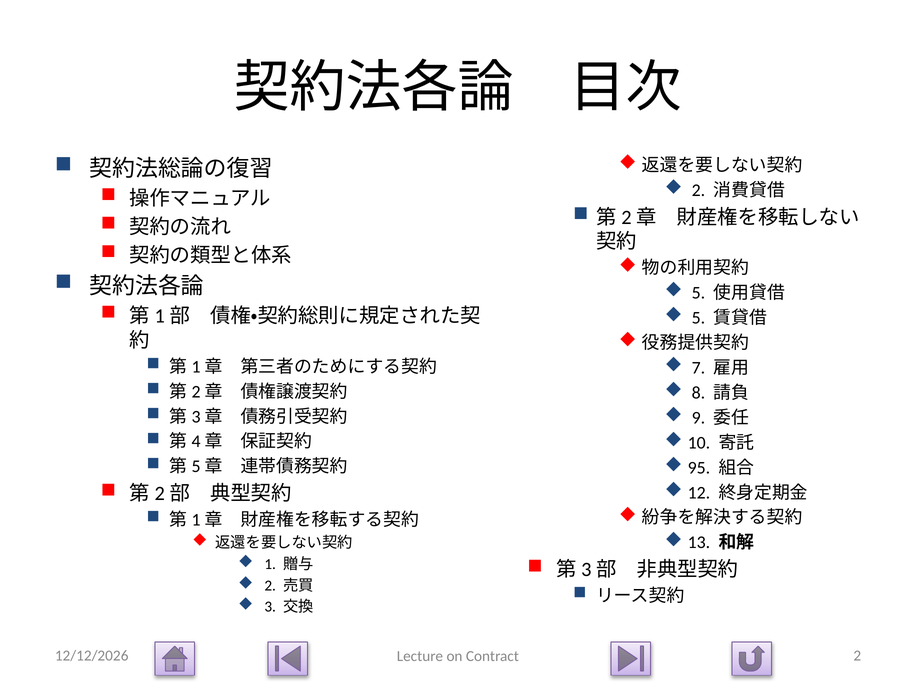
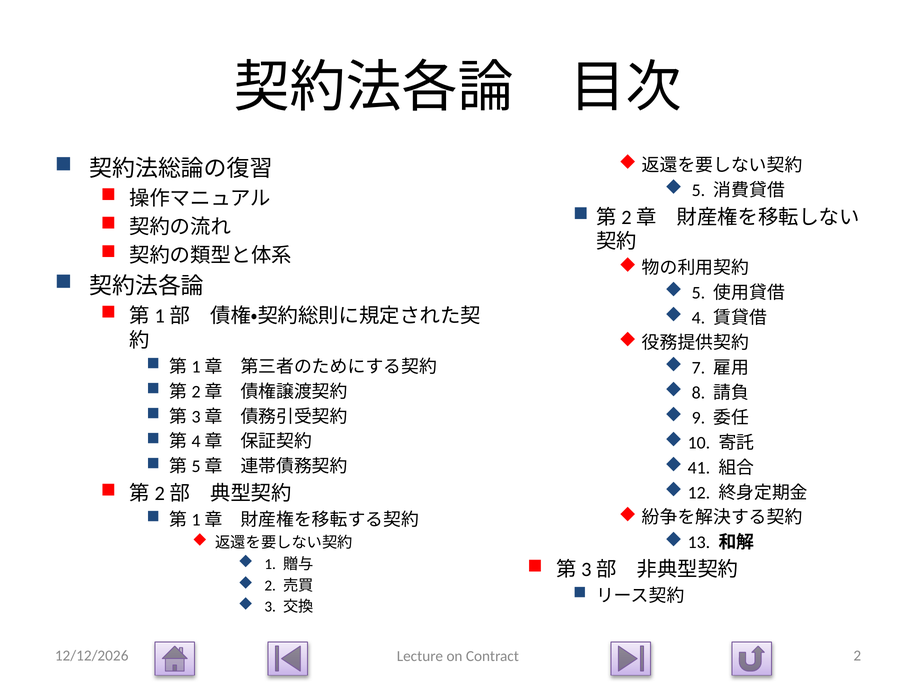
2: 2 -> 5 (698, 190)
5: 5 -> 4 (698, 318)
95: 95 -> 41 (699, 468)
